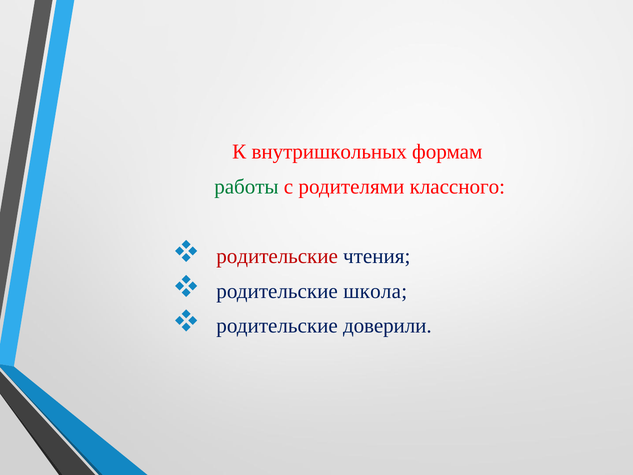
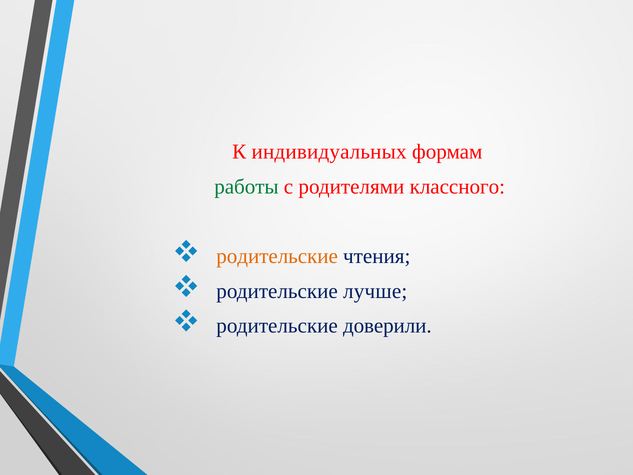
внутришкольных: внутришкольных -> индивидуальных (329, 152)
родительские colour: red -> orange (277, 256)
школа: школа -> лучше (375, 291)
